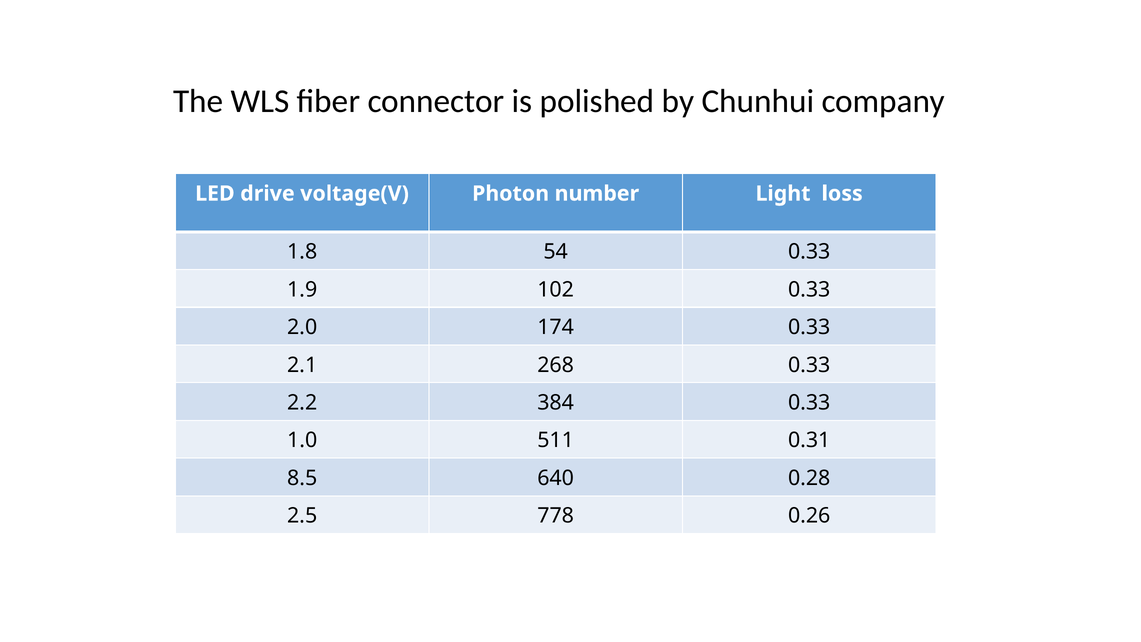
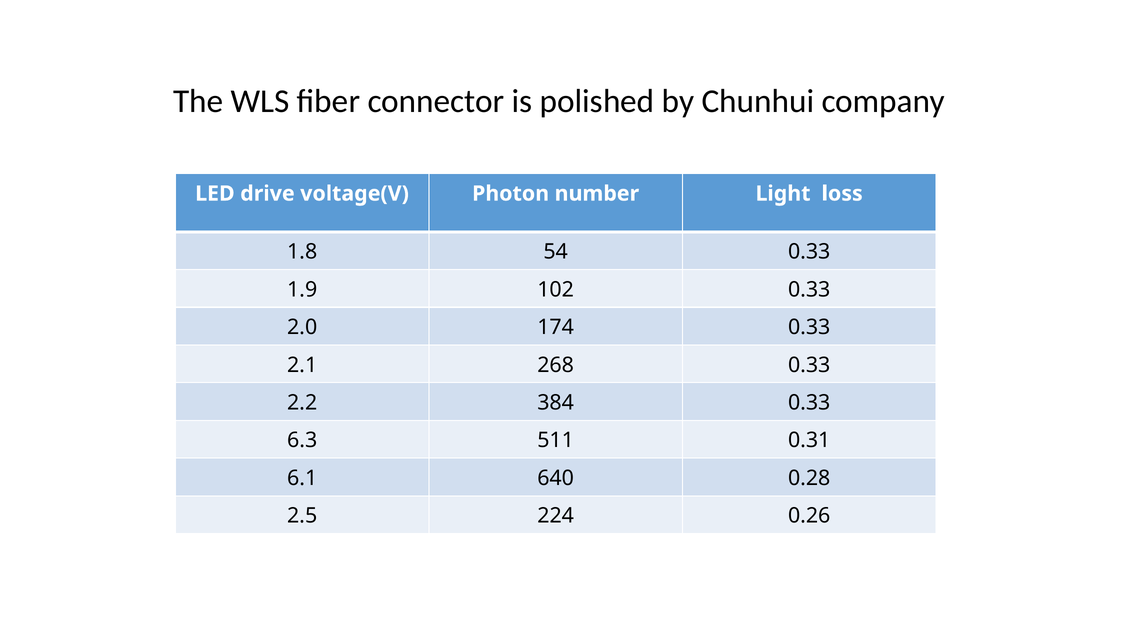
1.0: 1.0 -> 6.3 (302, 440)
8.5: 8.5 -> 6.1 (302, 478)
778: 778 -> 224 (556, 516)
